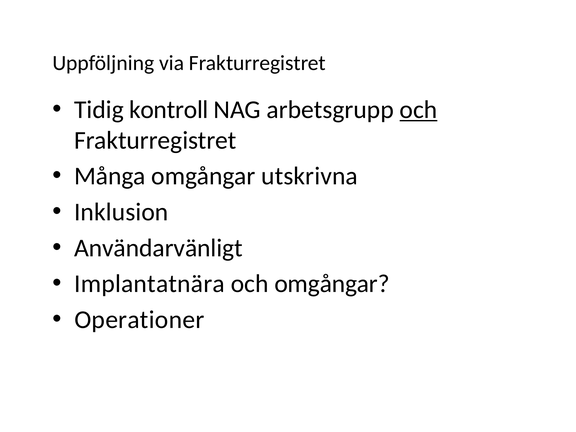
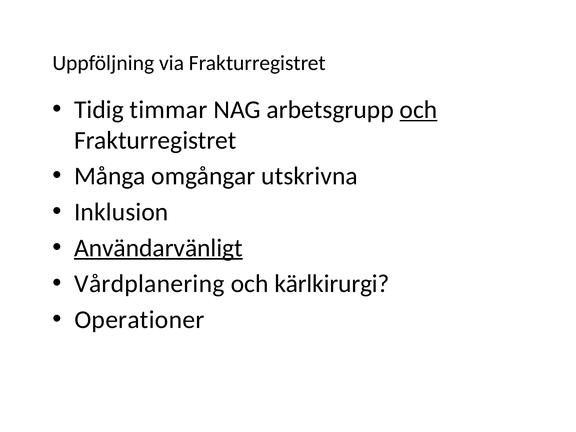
kontroll: kontroll -> timmar (169, 110)
Användarvänligt underline: none -> present (158, 248)
Implantatnära: Implantatnära -> Vårdplanering (149, 284)
och omgångar: omgångar -> kärlkirurgi (332, 284)
